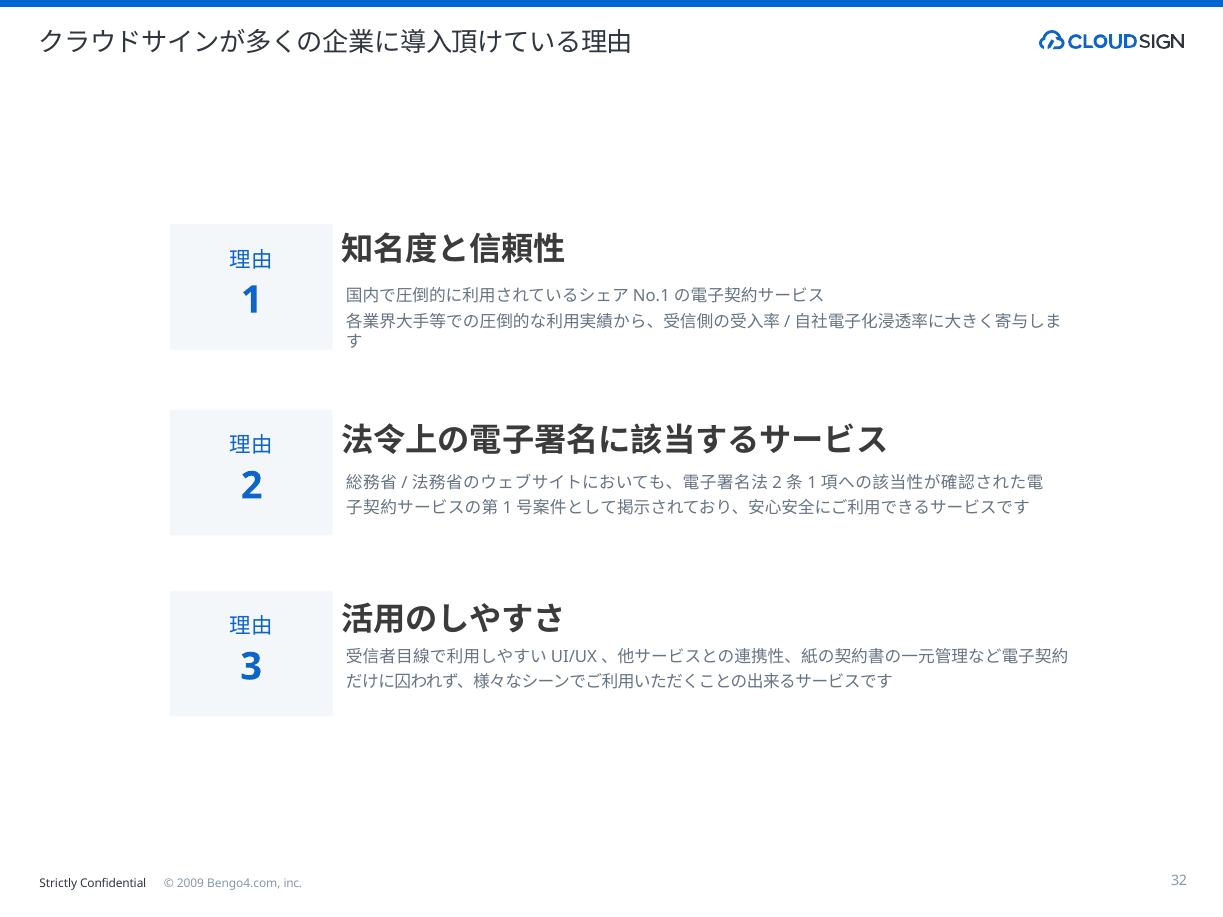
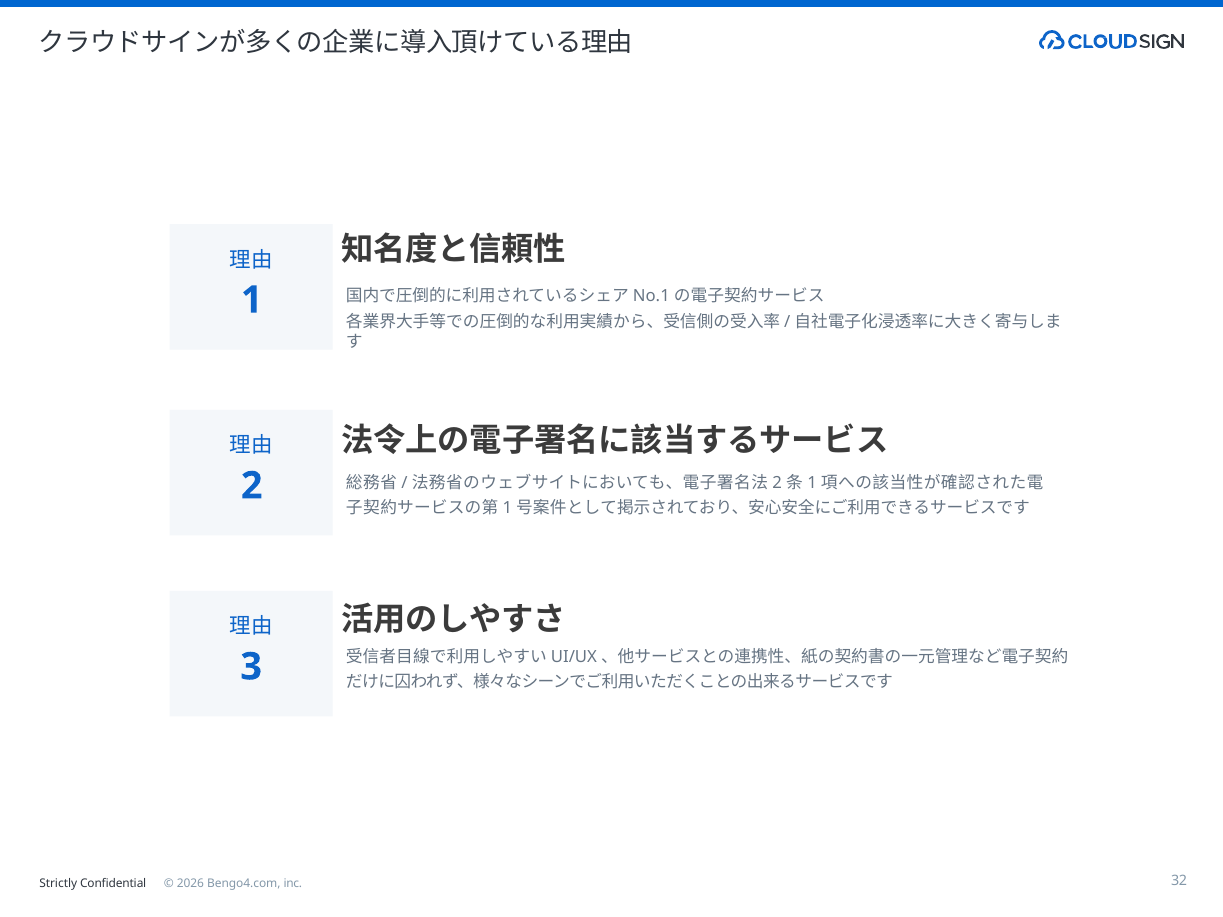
2009: 2009 -> 2026 (190, 884)
